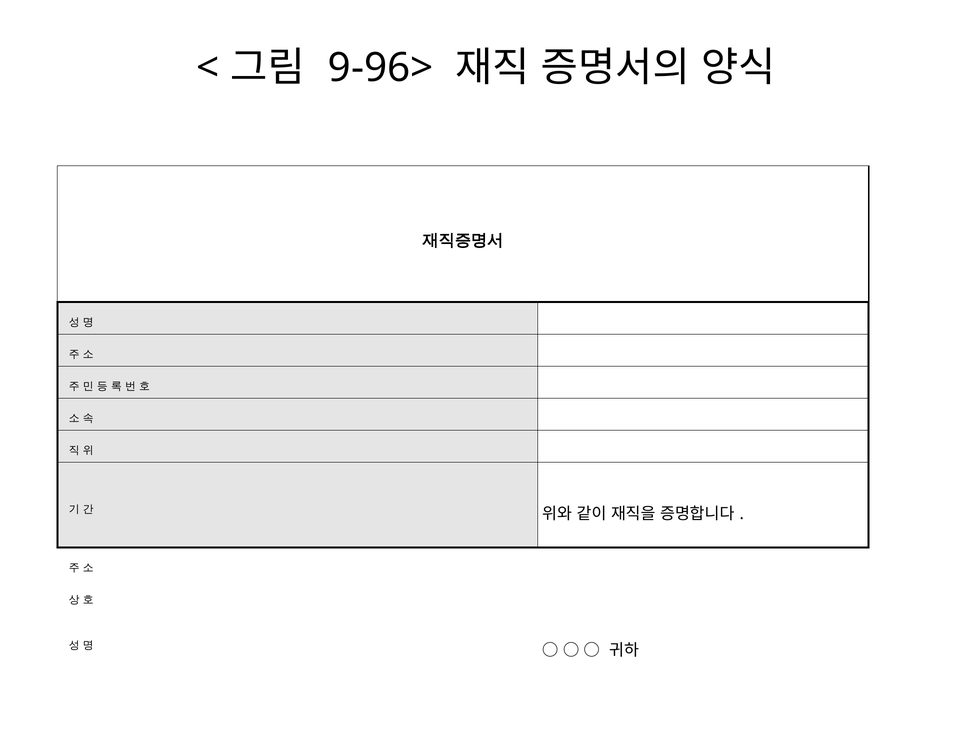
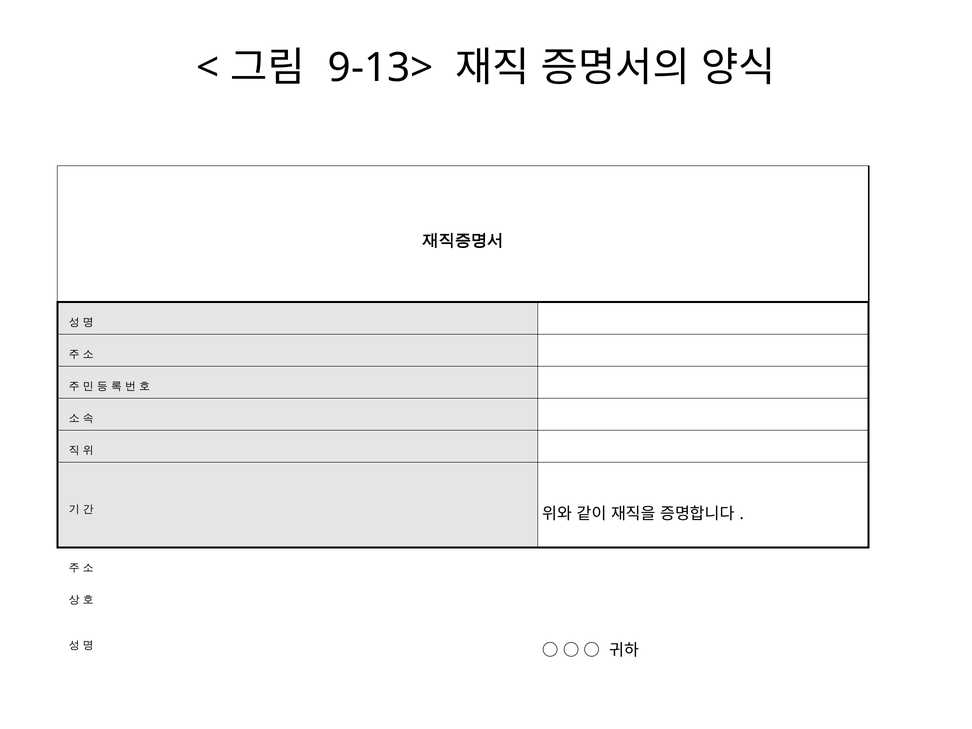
9-96>: 9-96> -> 9-13> (381, 68)
